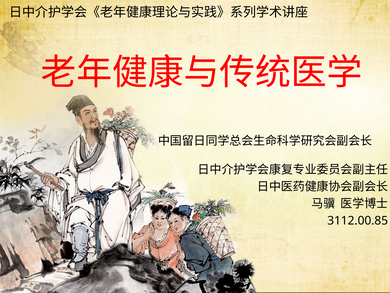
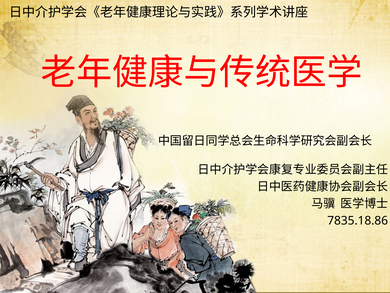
3112.00.85: 3112.00.85 -> 7835.18.86 (358, 220)
